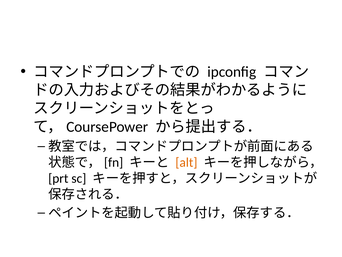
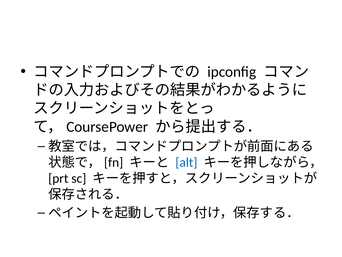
alt colour: orange -> blue (186, 162)
